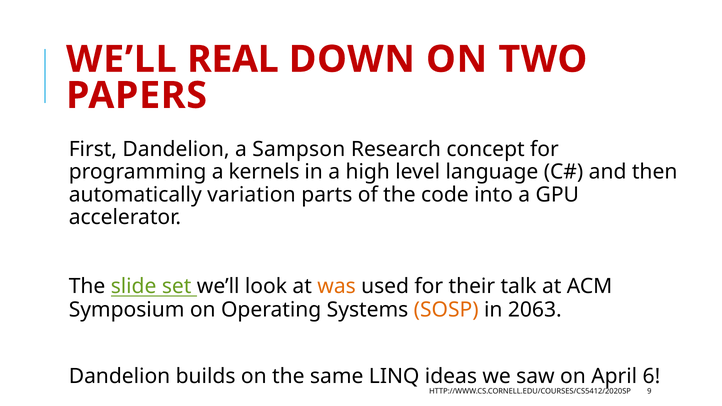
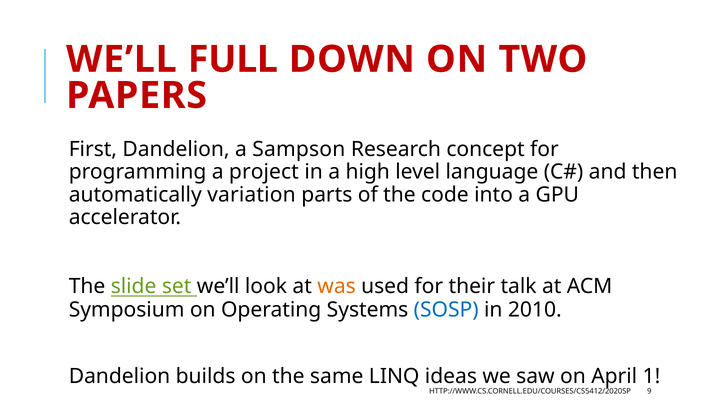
REAL: REAL -> FULL (233, 59)
kernels: kernels -> project (264, 172)
SOSP colour: orange -> blue (446, 310)
2063: 2063 -> 2010 (535, 310)
6: 6 -> 1 (651, 376)
